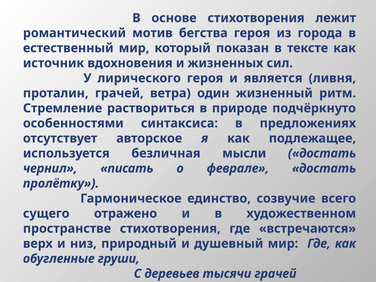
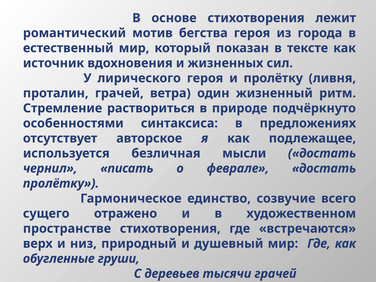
и является: является -> пролётку (273, 78)
